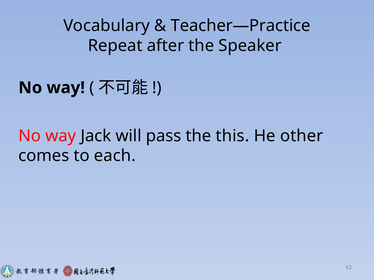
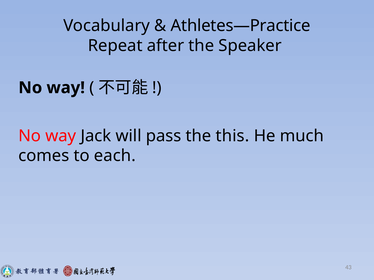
Teacher—Practice: Teacher—Practice -> Athletes—Practice (241, 26)
other: other -> much (302, 136)
